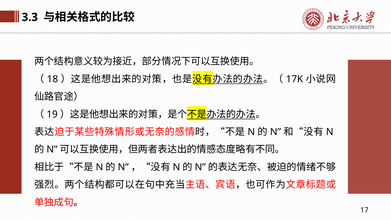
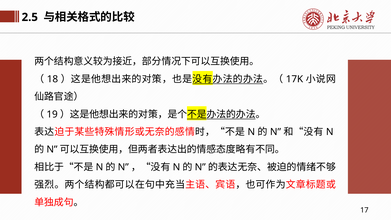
3.3: 3.3 -> 2.5 (30, 17)
